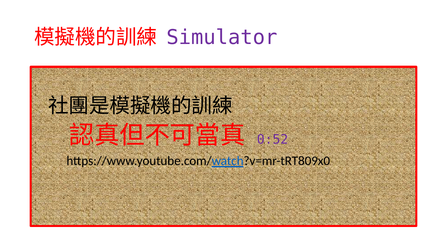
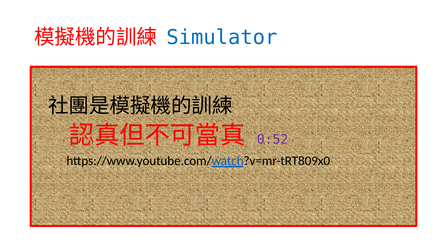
Simulator colour: purple -> blue (222, 38)
